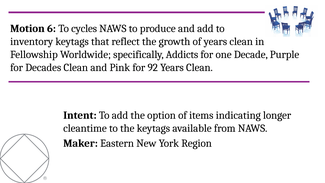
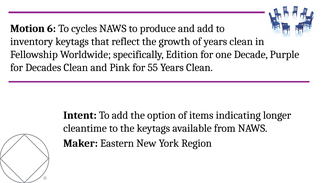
Addicts: Addicts -> Edition (182, 54)
92: 92 -> 55 (153, 67)
